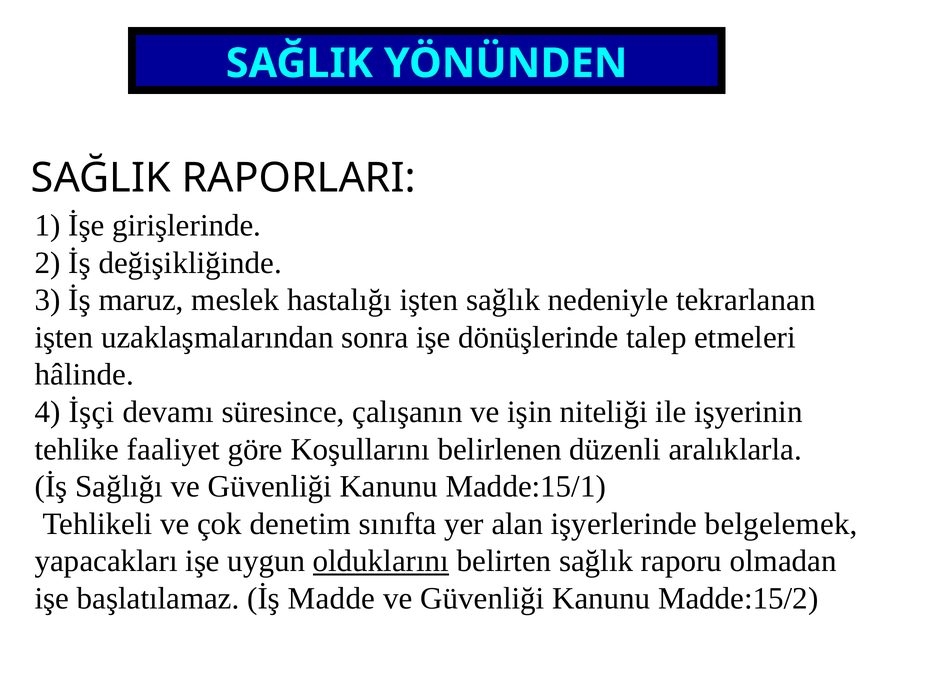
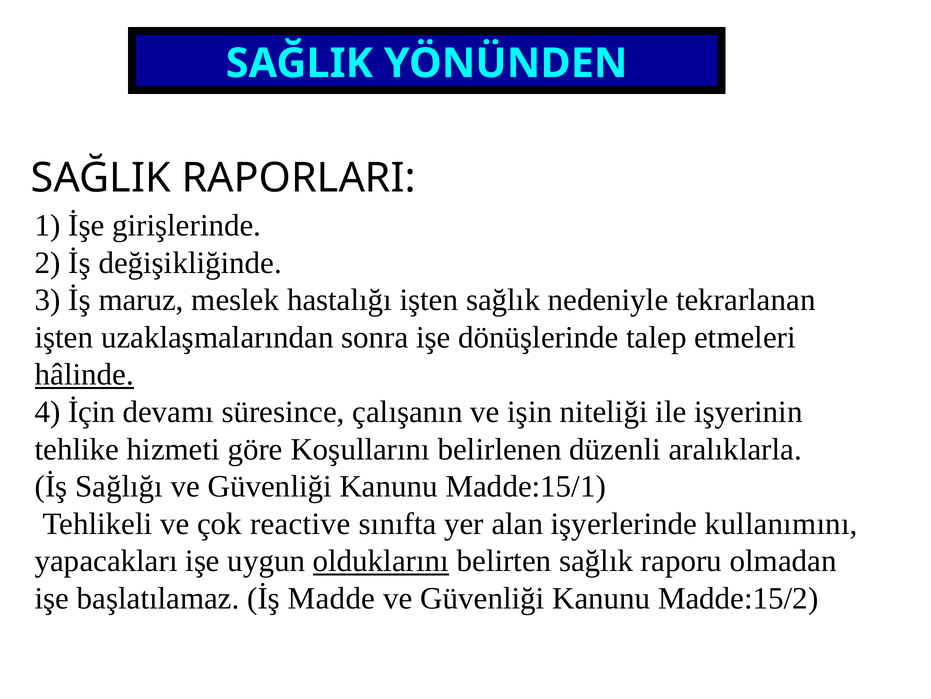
hâlinde underline: none -> present (84, 374)
İşçi: İşçi -> İçin (92, 412)
faaliyet: faaliyet -> hizmeti (173, 449)
denetim: denetim -> reactive (300, 523)
belgelemek: belgelemek -> kullanımını (781, 523)
